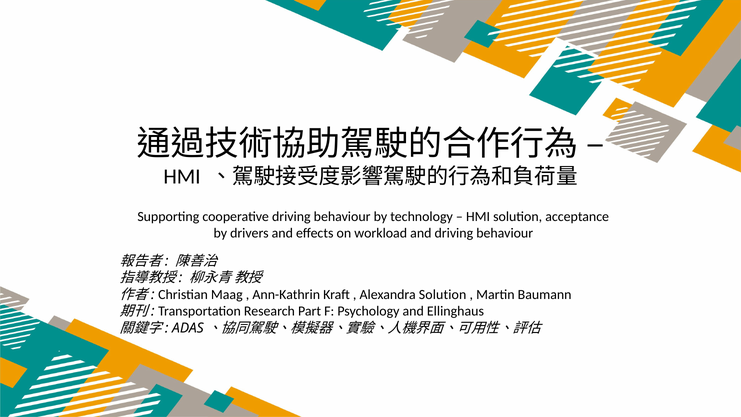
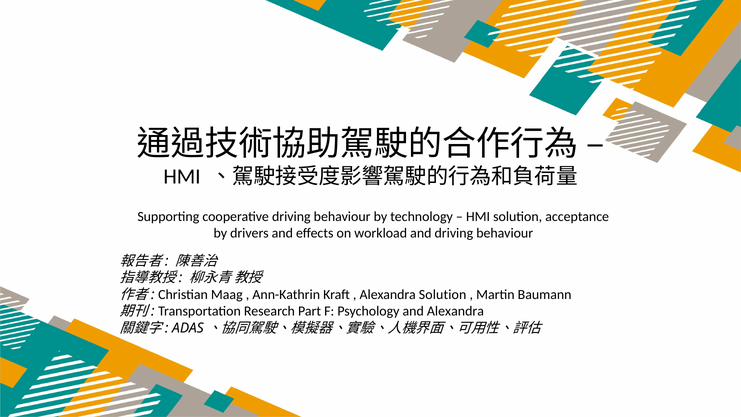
and Ellinghaus: Ellinghaus -> Alexandra (455, 311)
